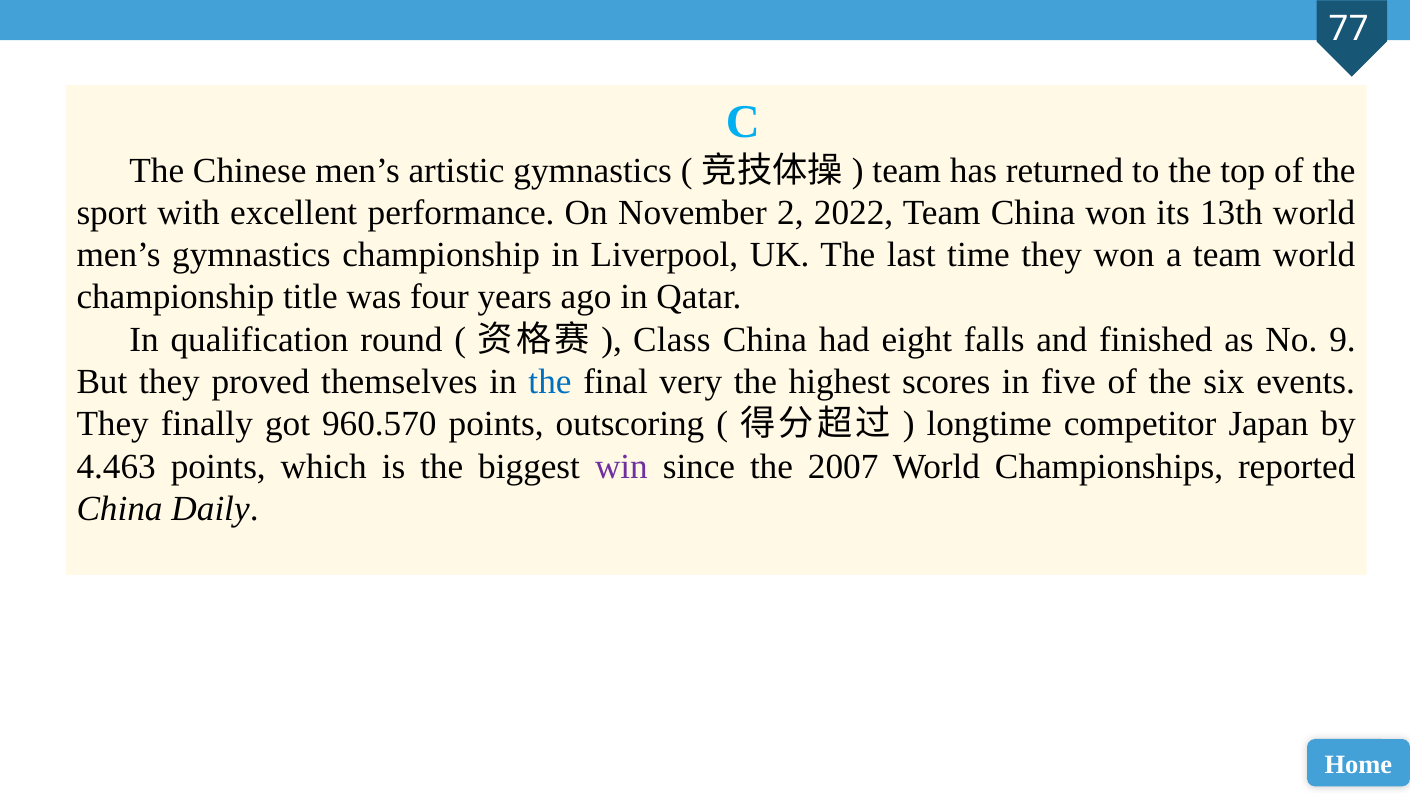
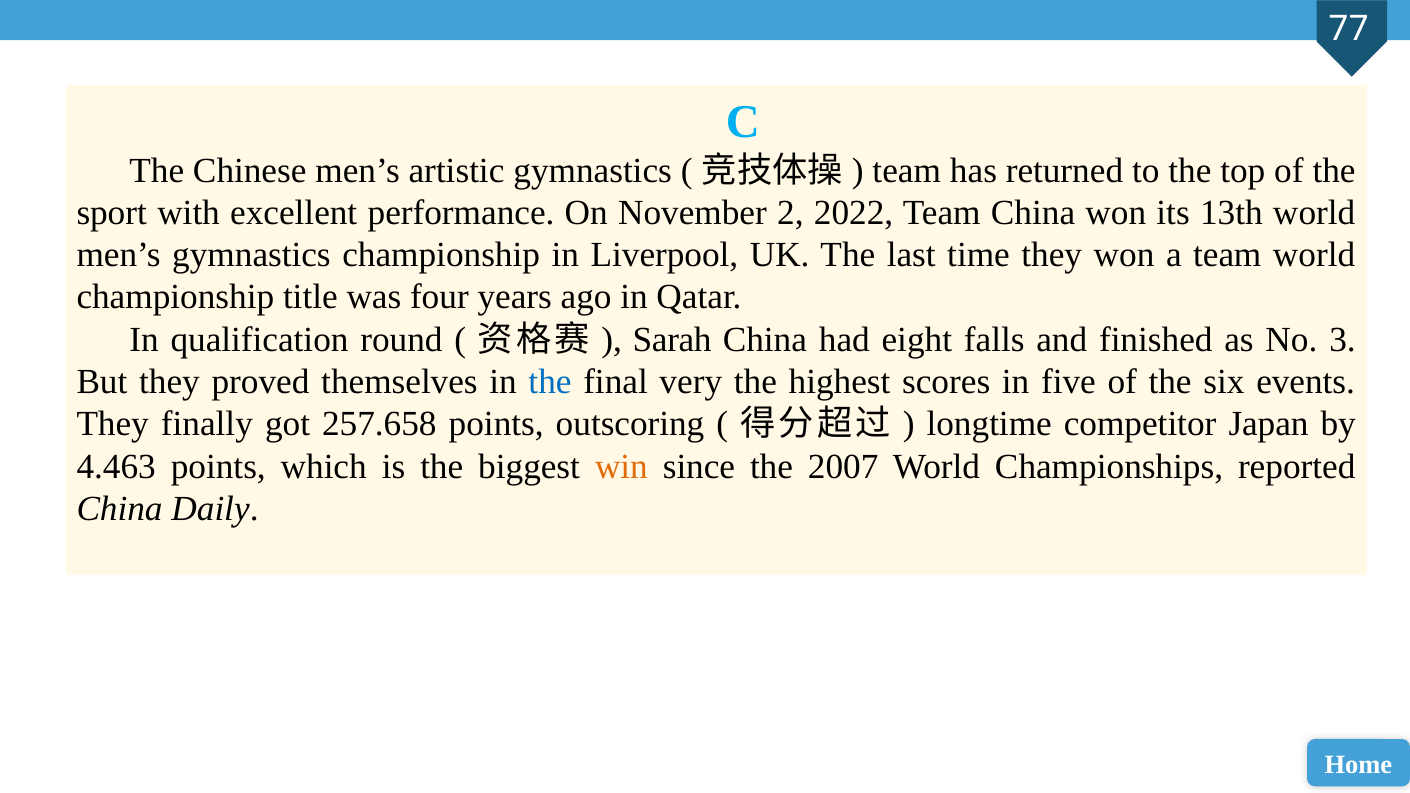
Class: Class -> Sarah (672, 340)
9: 9 -> 3 (1342, 340)
960.570: 960.570 -> 257.658 (379, 424)
win colour: purple -> orange (621, 467)
